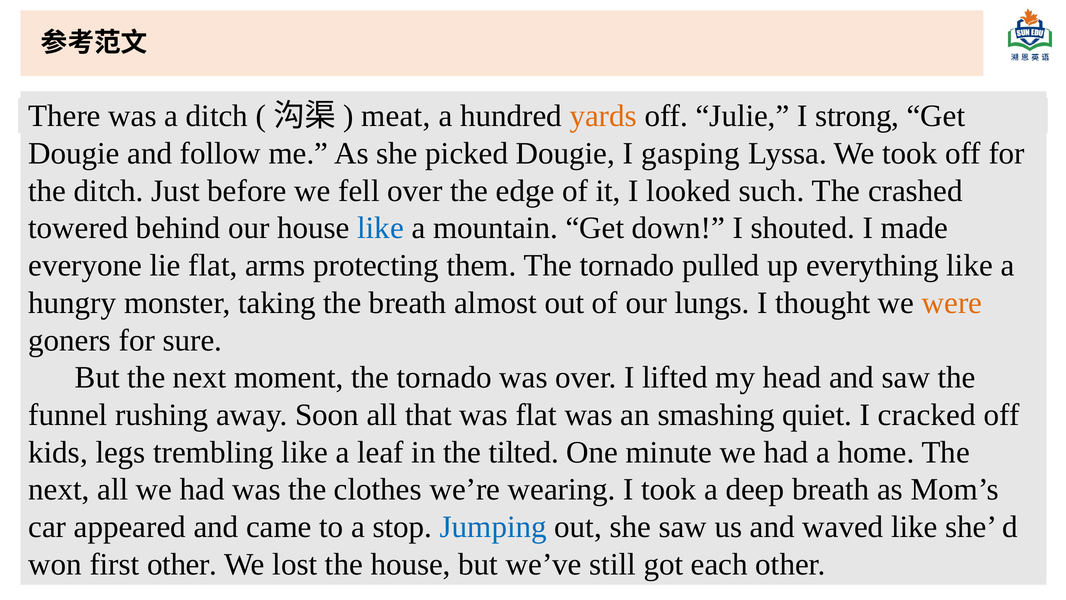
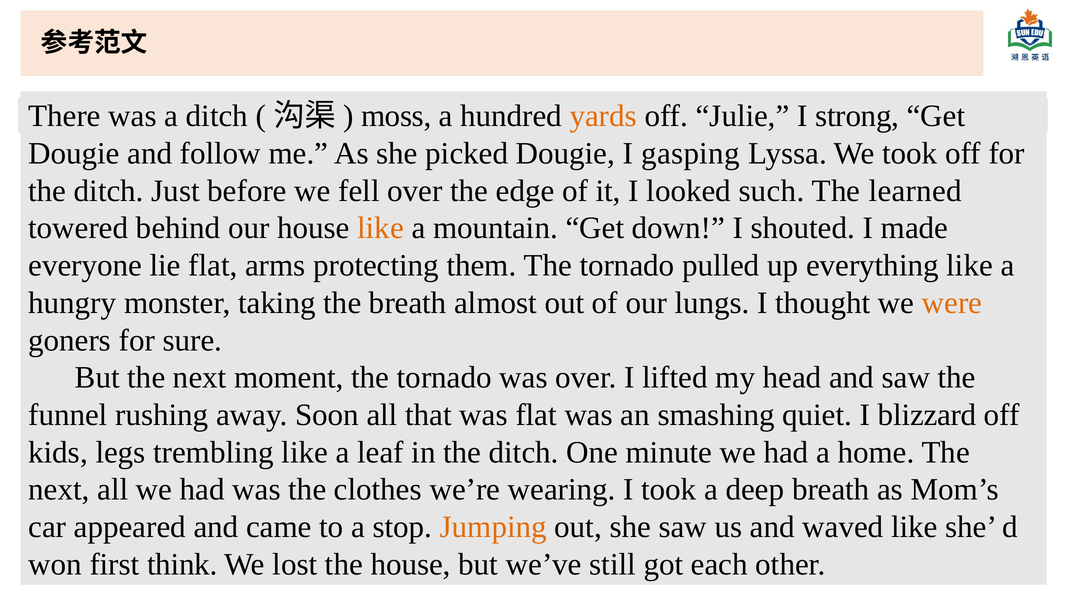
meat: meat -> moss (396, 116)
crashed: crashed -> learned (915, 191)
like colour: blue -> orange (381, 228)
cracked: cracked -> blizzard (927, 415)
in the tilted: tilted -> ditch (524, 452)
Jumping colour: blue -> orange (493, 527)
first other: other -> think (182, 564)
